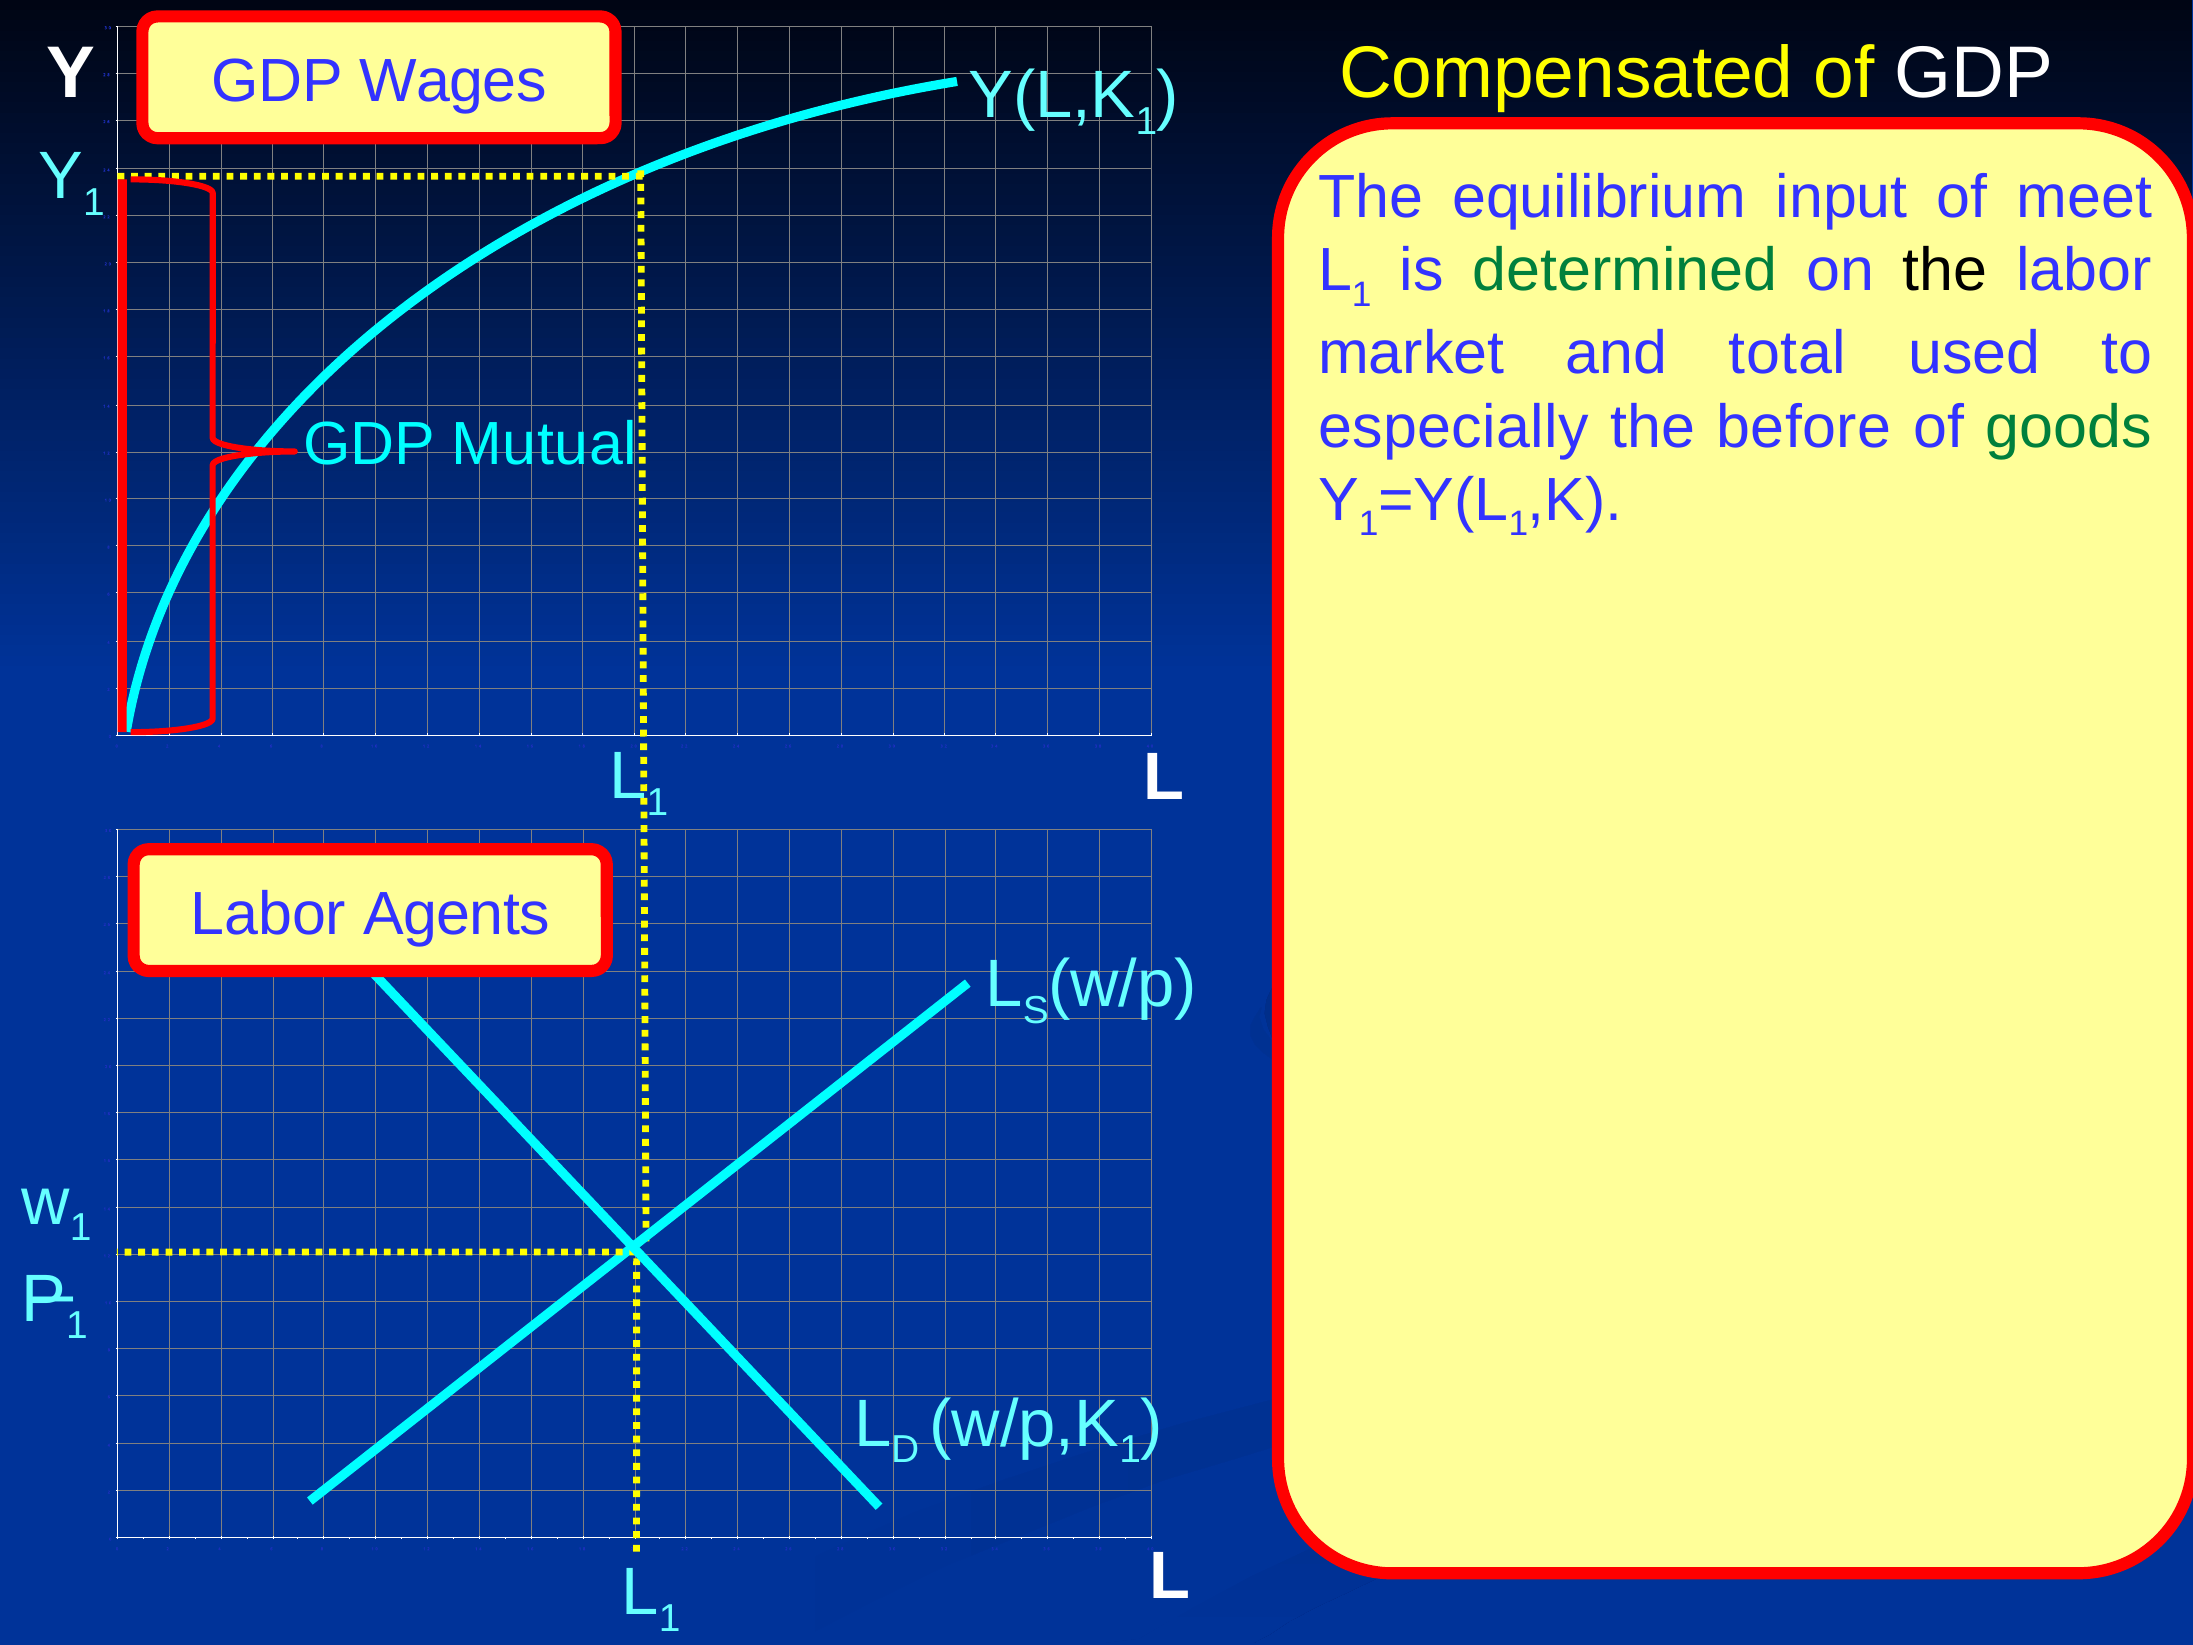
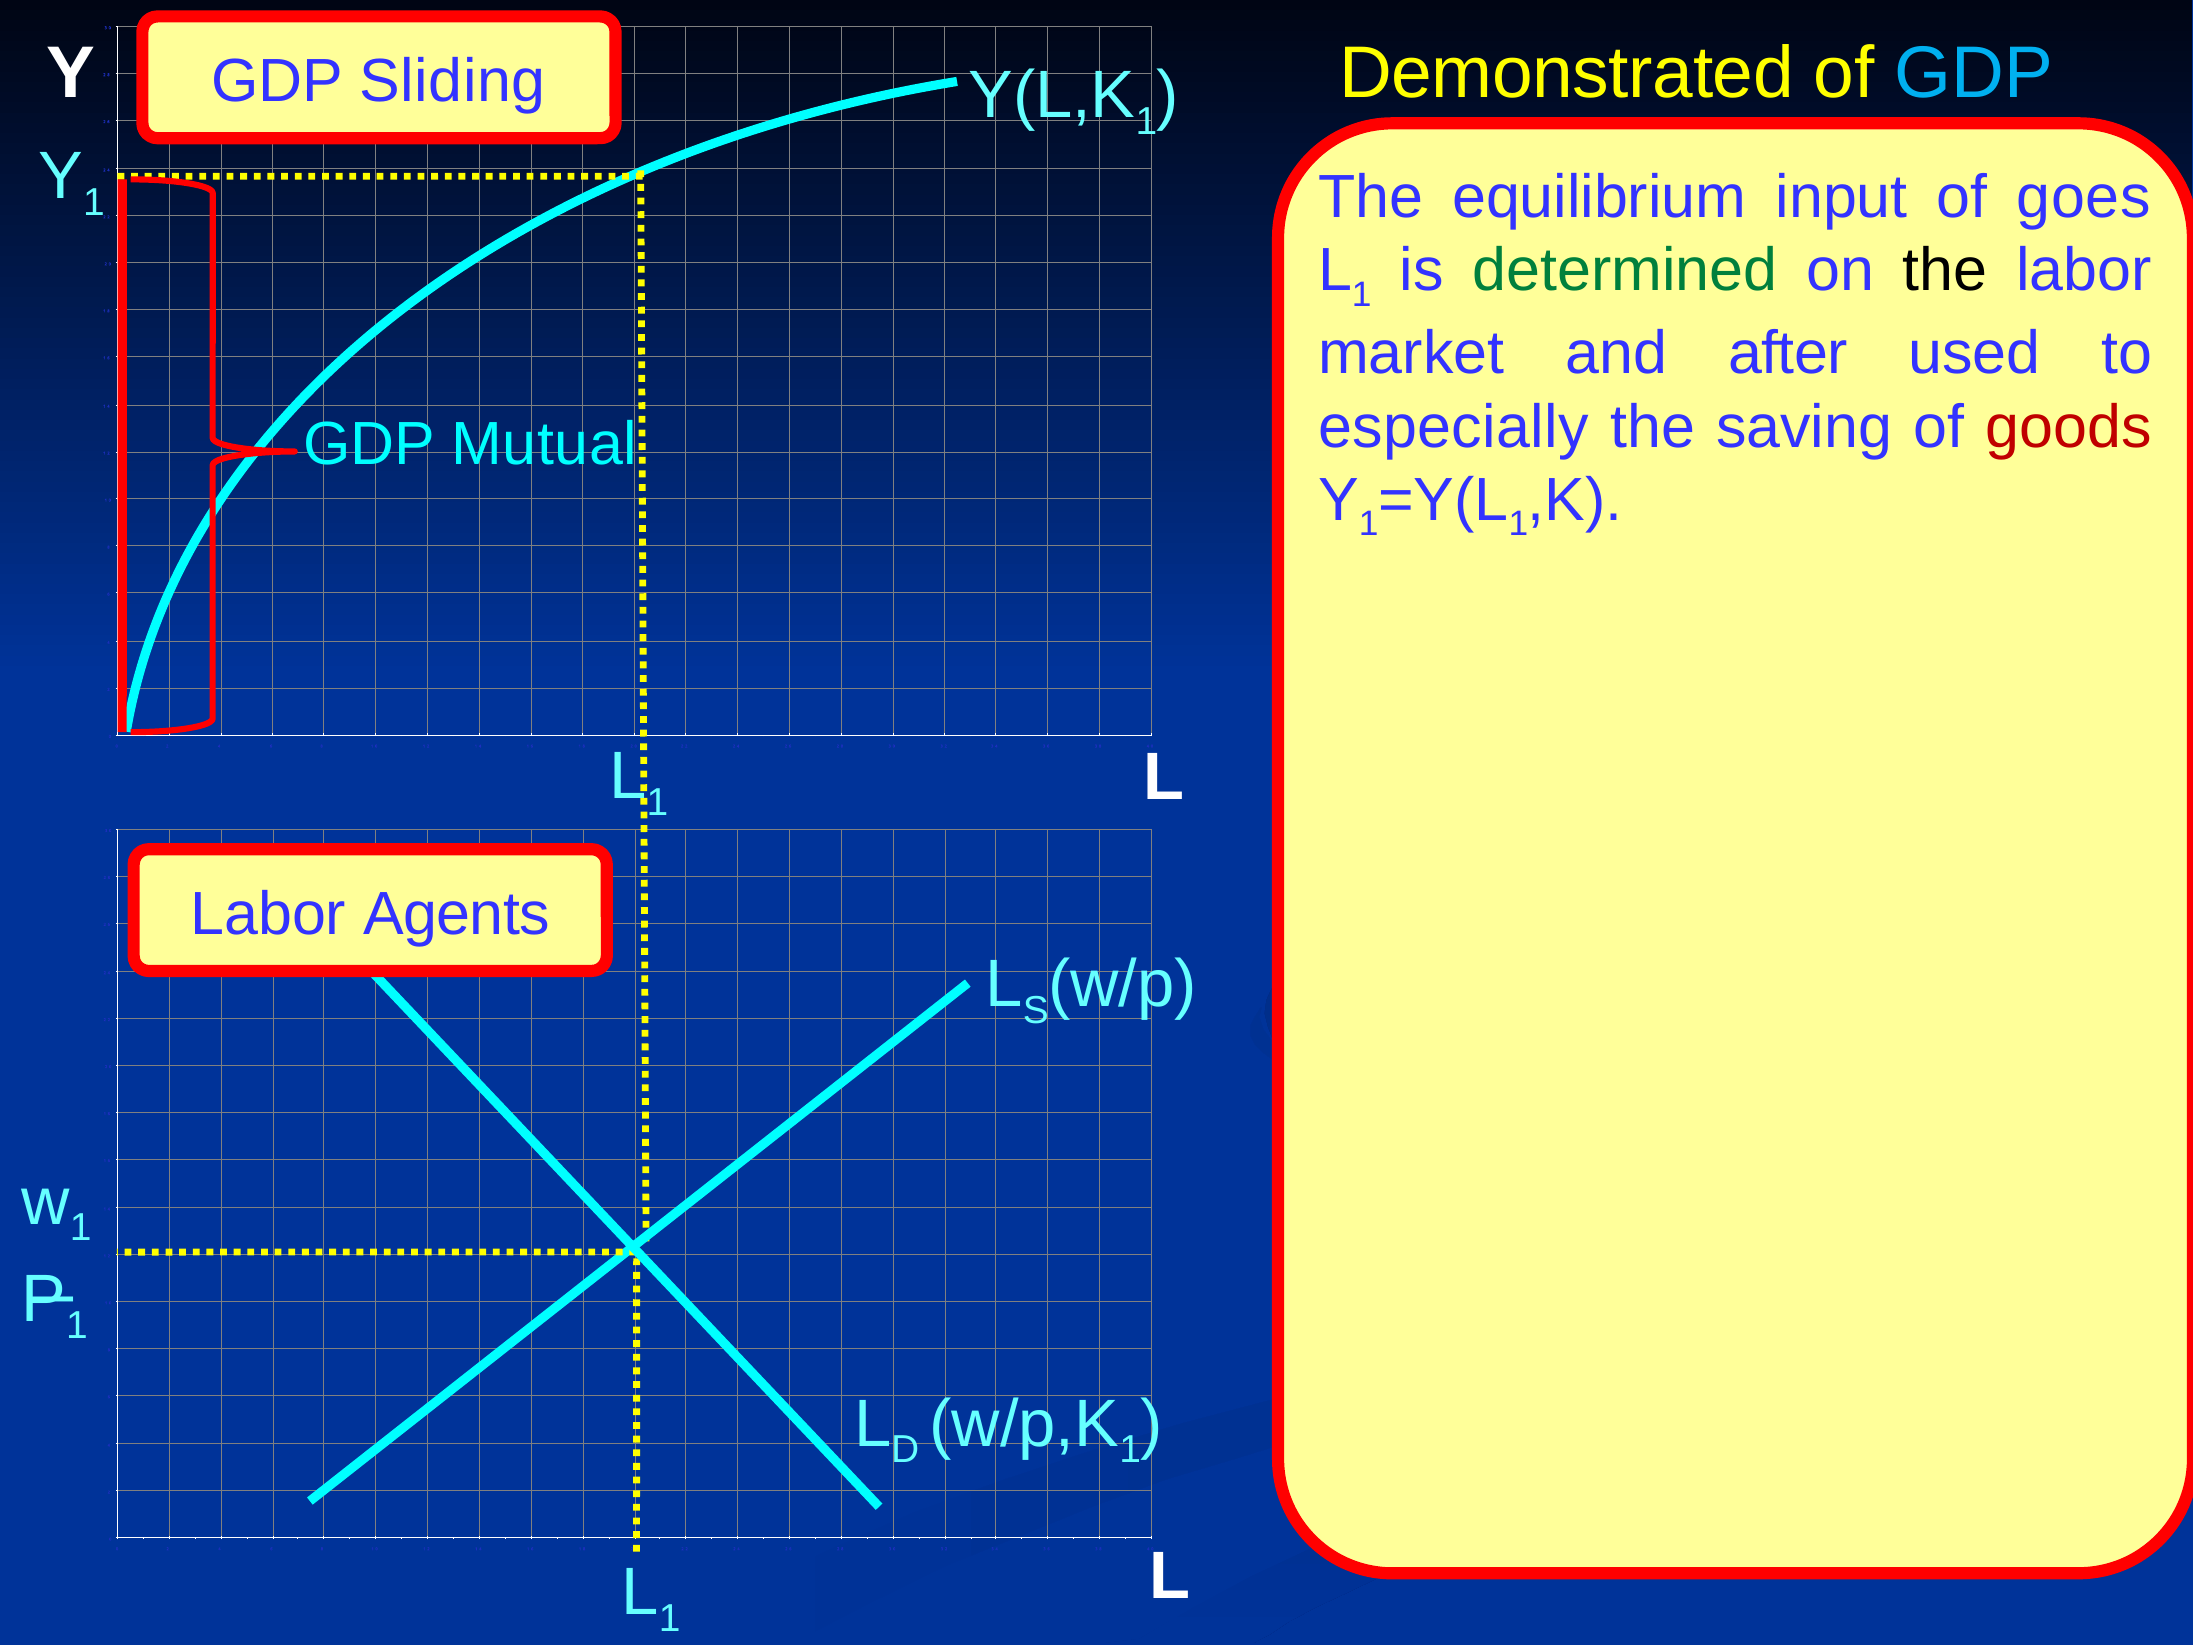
Compensated: Compensated -> Demonstrated (1566, 74)
GDP colour: white -> light blue (1974, 74)
Wages: Wages -> Sliding (453, 82)
meet: meet -> goes (2084, 198)
total: total -> after (1788, 354)
before: before -> saving (1804, 427)
goods colour: green -> red (2069, 427)
